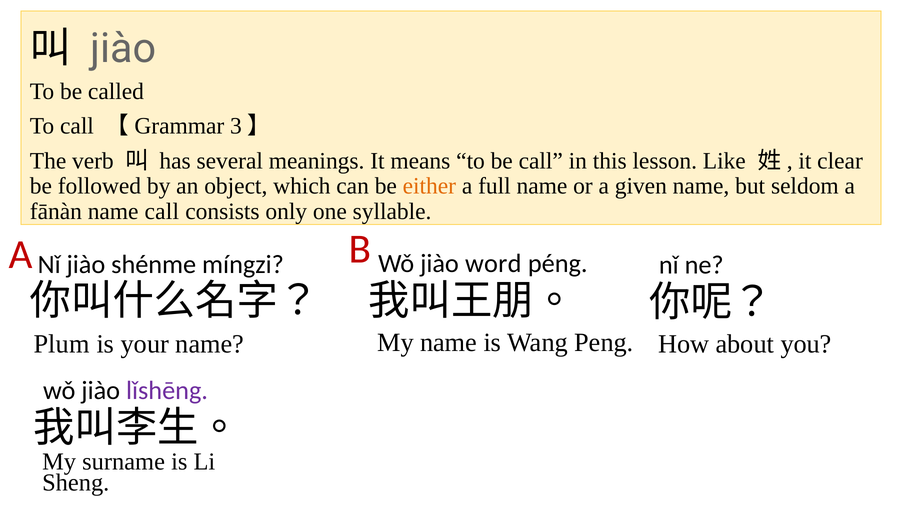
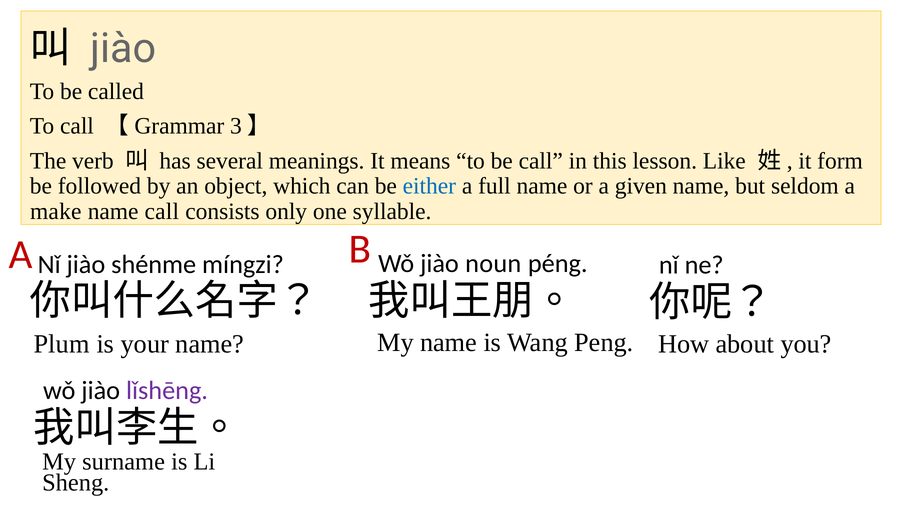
clear: clear -> form (840, 161)
either colour: orange -> blue (429, 186)
fānàn: fānàn -> make (56, 211)
word: word -> noun (493, 263)
